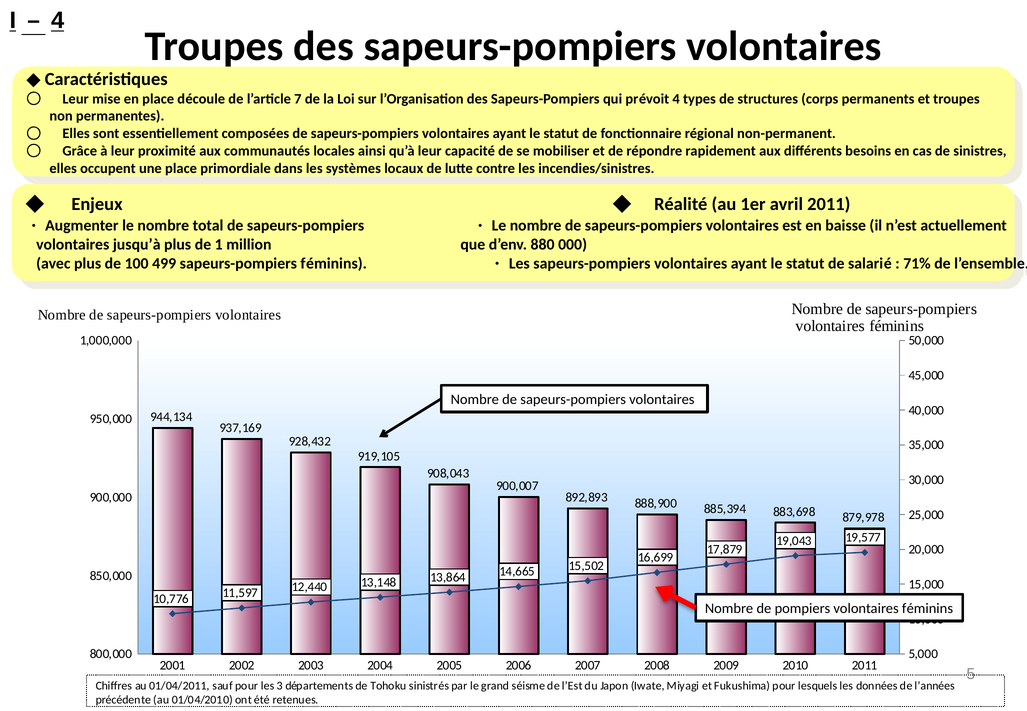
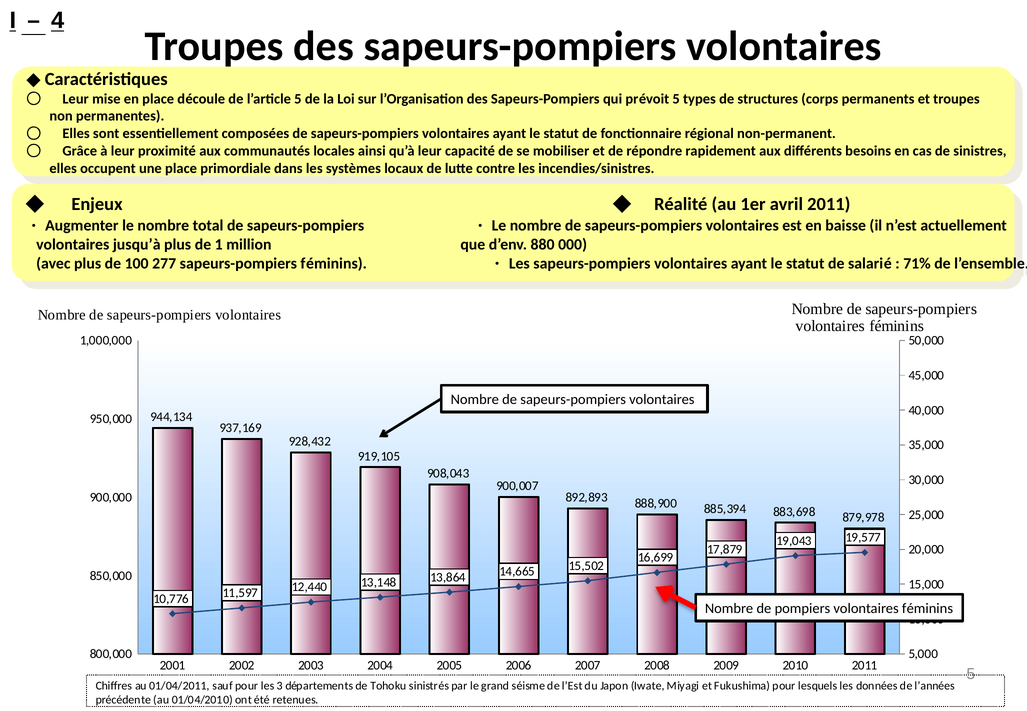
7: 7 -> 5 (298, 99)
4: 4 -> 5 (676, 99)
499: 499 -> 277 (164, 264)
